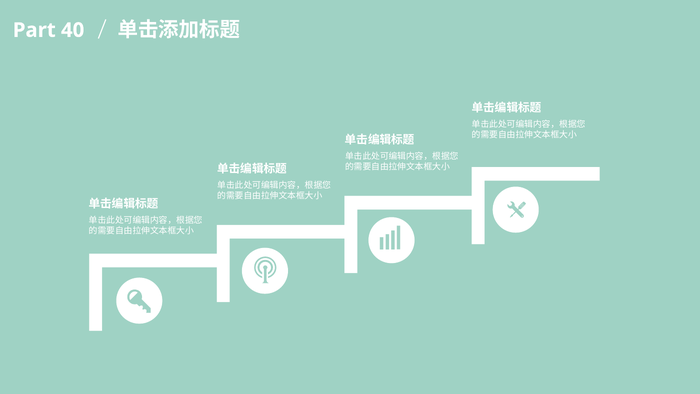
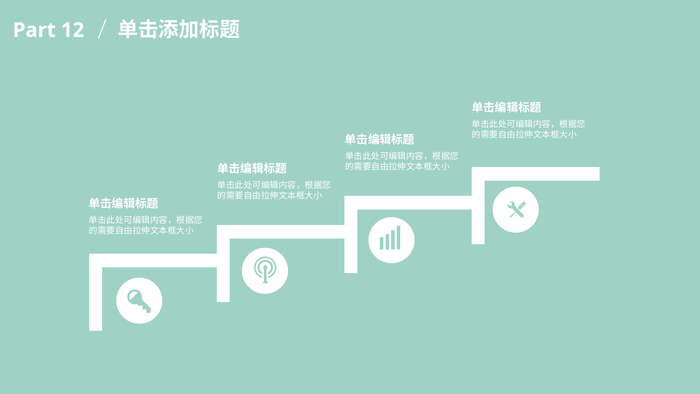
40: 40 -> 12 (73, 30)
